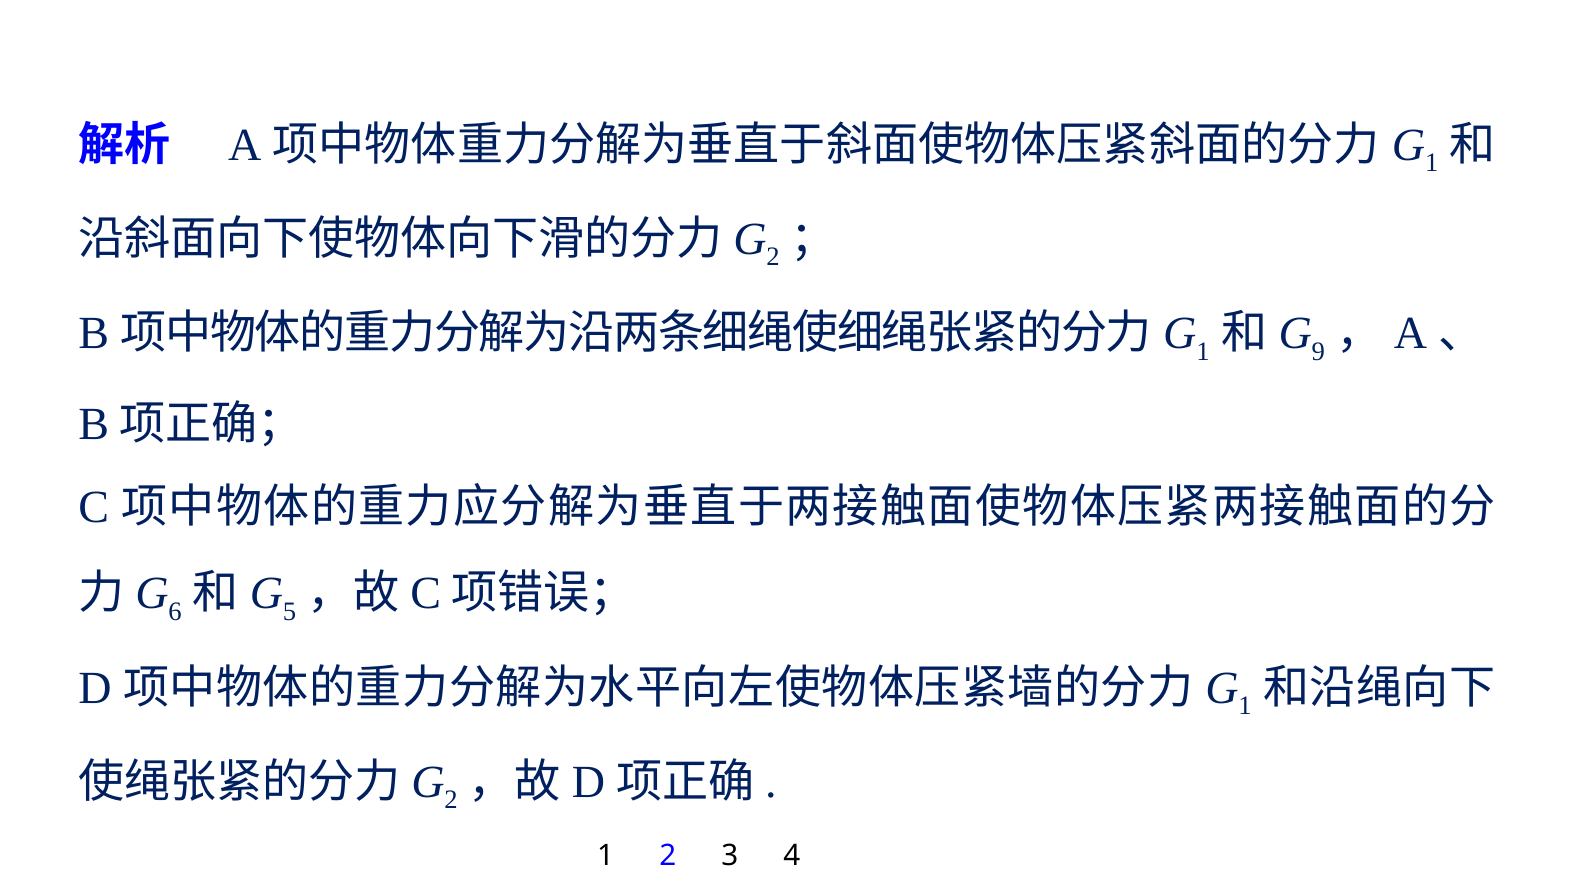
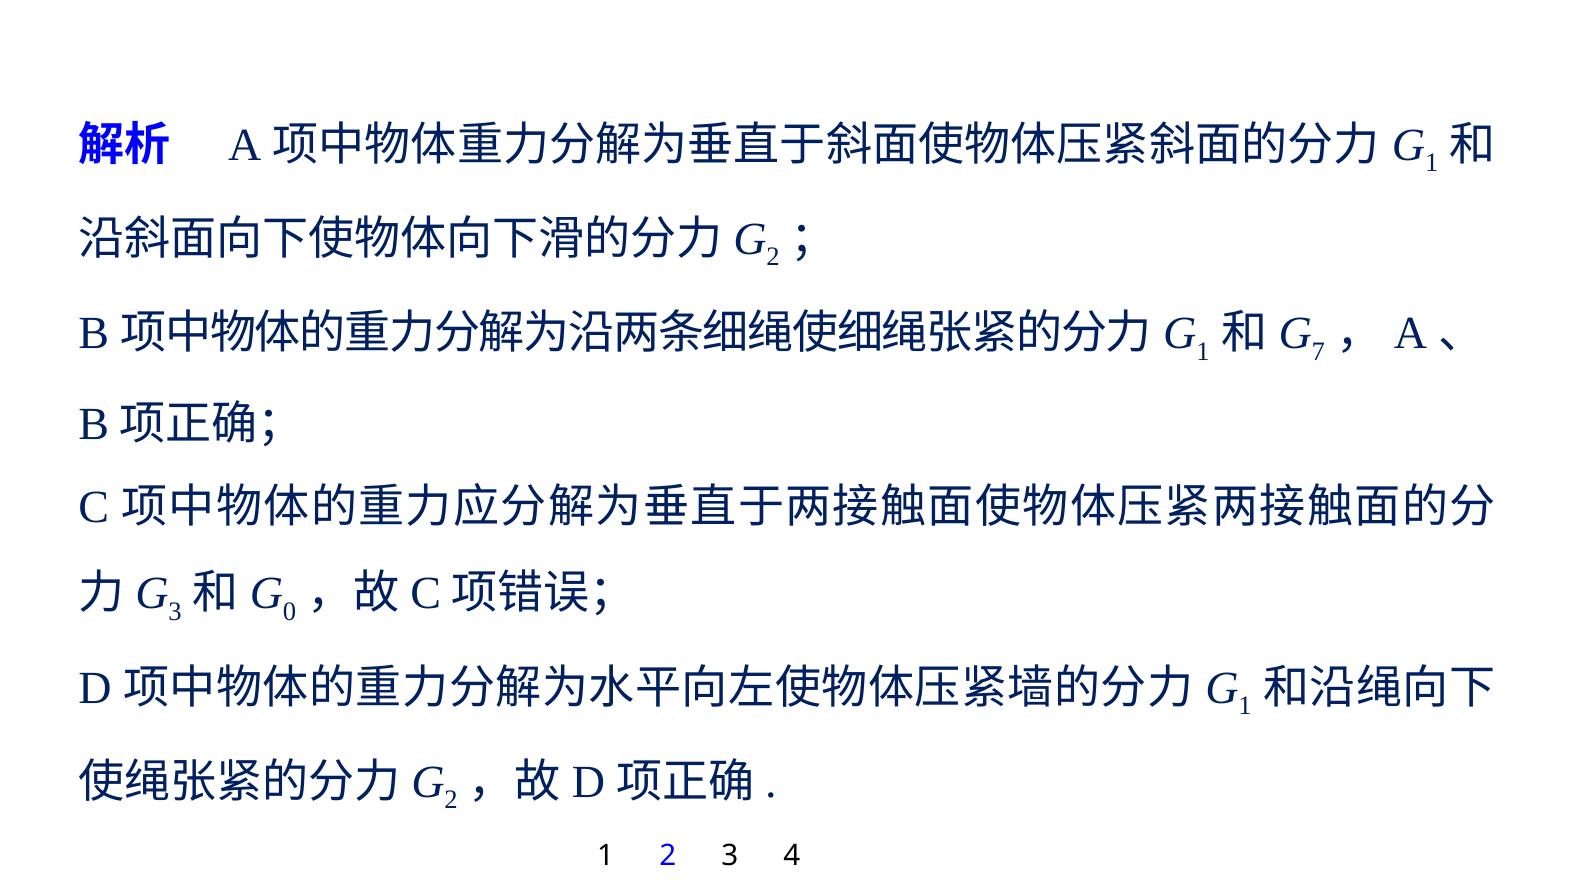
9: 9 -> 7 (1318, 352)
6: 6 -> 3 (175, 612)
5: 5 -> 0 (290, 612)
